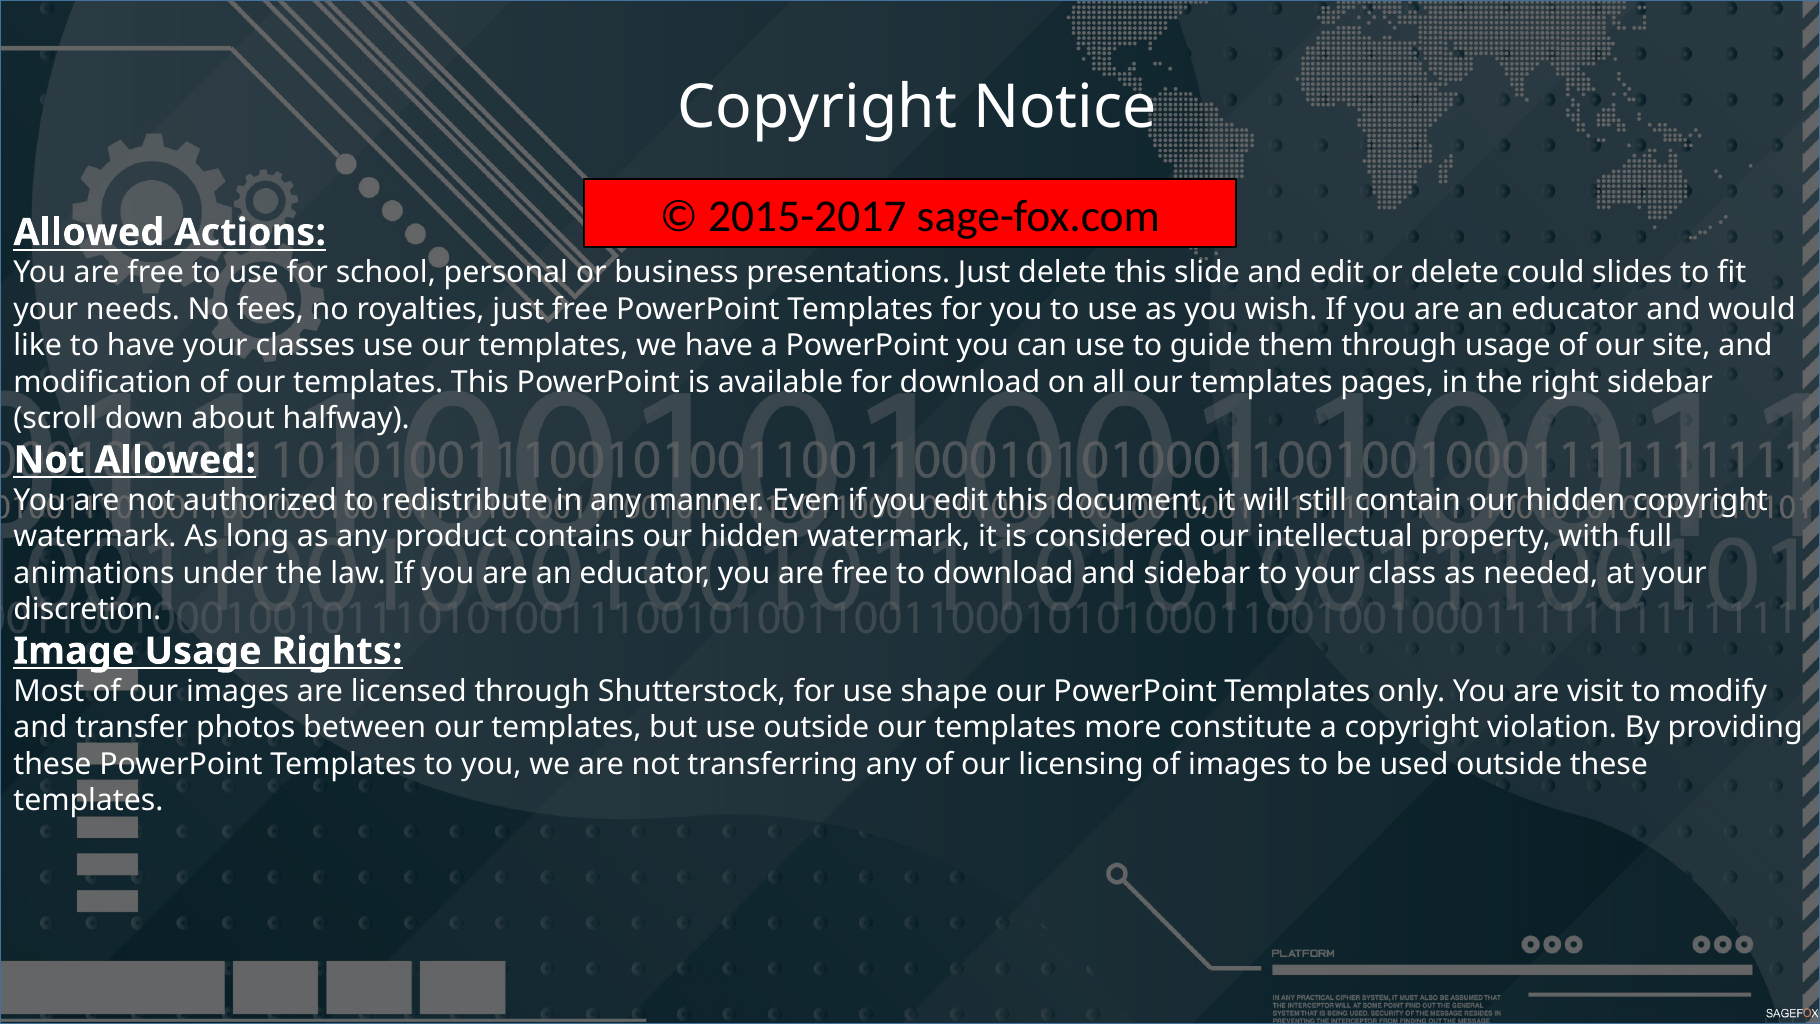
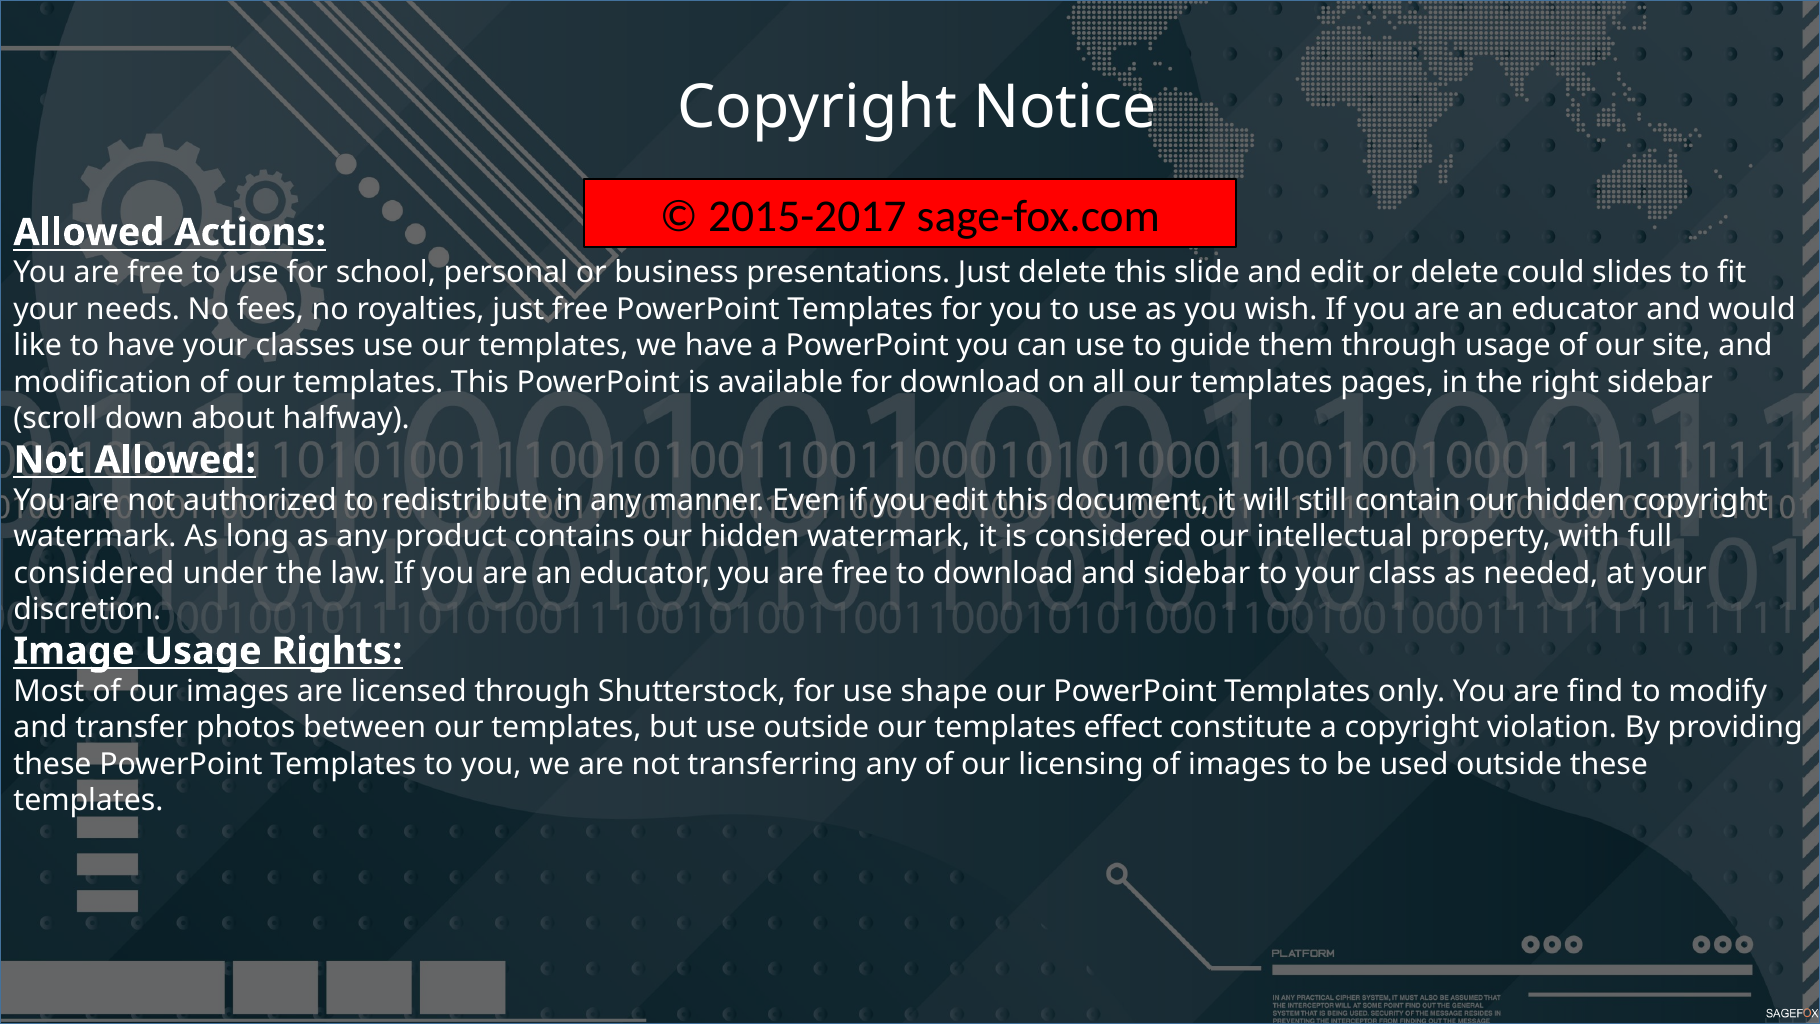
animations: animations -> considered (94, 573)
visit: visit -> find (1595, 691)
more: more -> effect (1123, 728)
